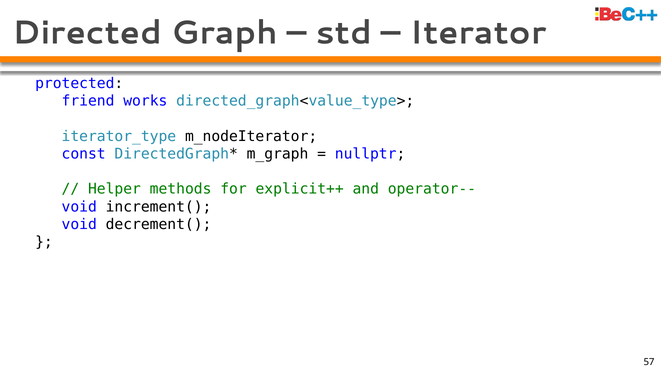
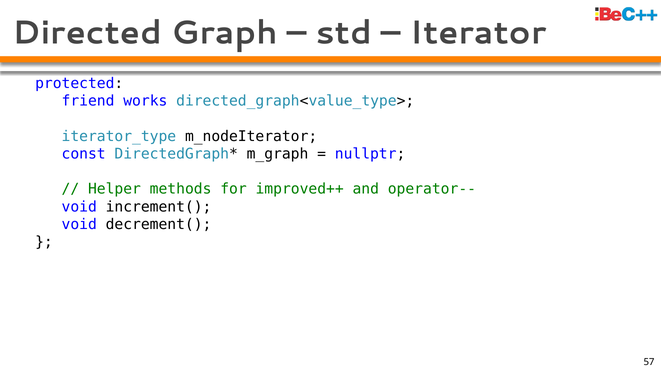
explicit++: explicit++ -> improved++ (300, 189)
